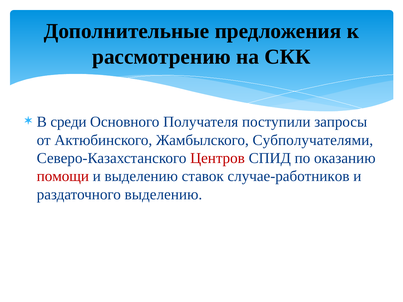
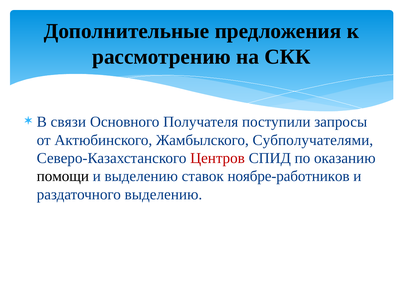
среди: среди -> связи (68, 122)
помощи colour: red -> black (63, 176)
случае-работников: случае-работников -> ноябре-работников (289, 176)
